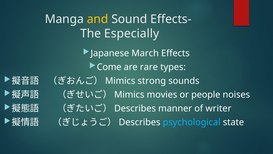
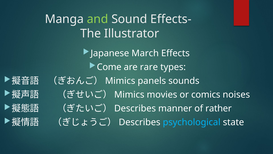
and colour: yellow -> light green (98, 19)
Especially: Especially -> Illustrator (132, 34)
strong: strong -> panels (152, 81)
people: people -> comics (206, 94)
writer: writer -> rather (219, 108)
